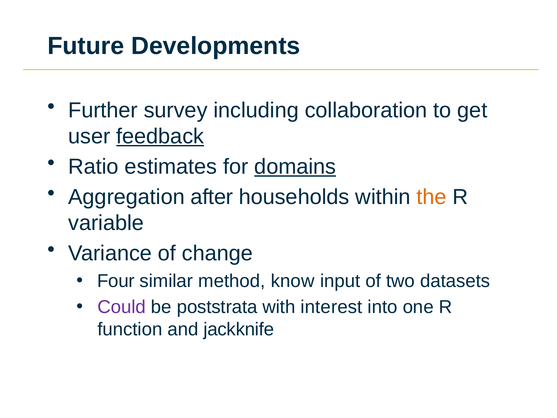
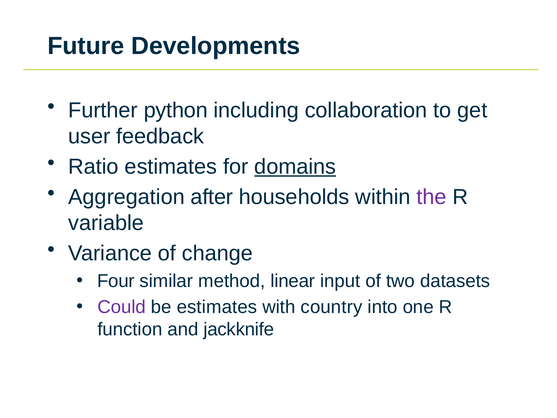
survey: survey -> python (176, 110)
feedback underline: present -> none (160, 136)
the colour: orange -> purple (432, 197)
know: know -> linear (293, 281)
be poststrata: poststrata -> estimates (217, 307)
interest: interest -> country (331, 307)
